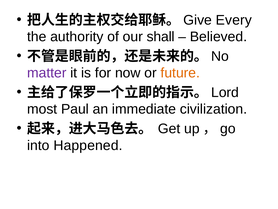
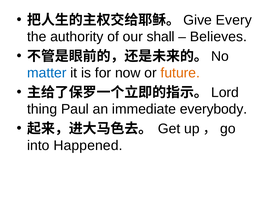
Believed: Believed -> Believes (218, 37)
matter colour: purple -> blue (47, 73)
most: most -> thing (42, 109)
civilization: civilization -> everybody (214, 109)
